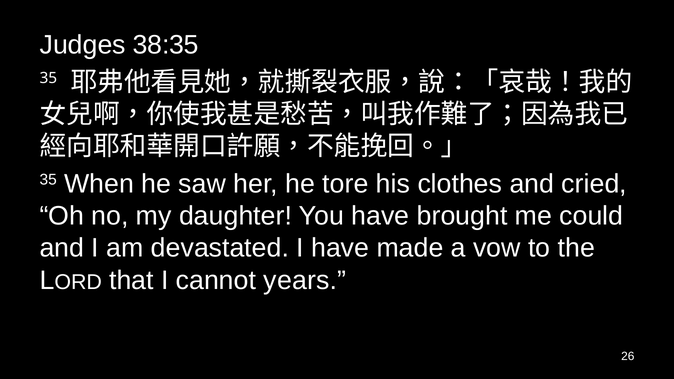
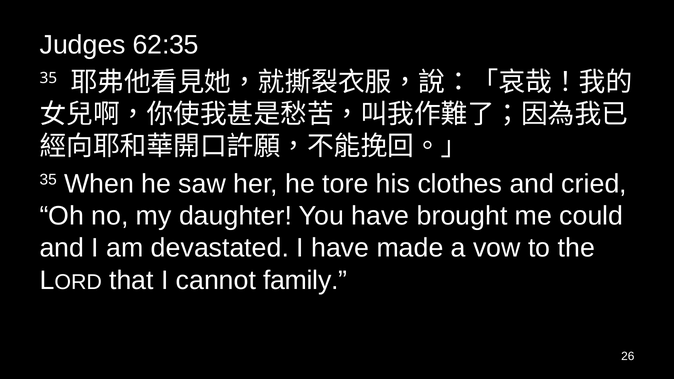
38:35: 38:35 -> 62:35 (166, 45)
years: years -> family (305, 280)
